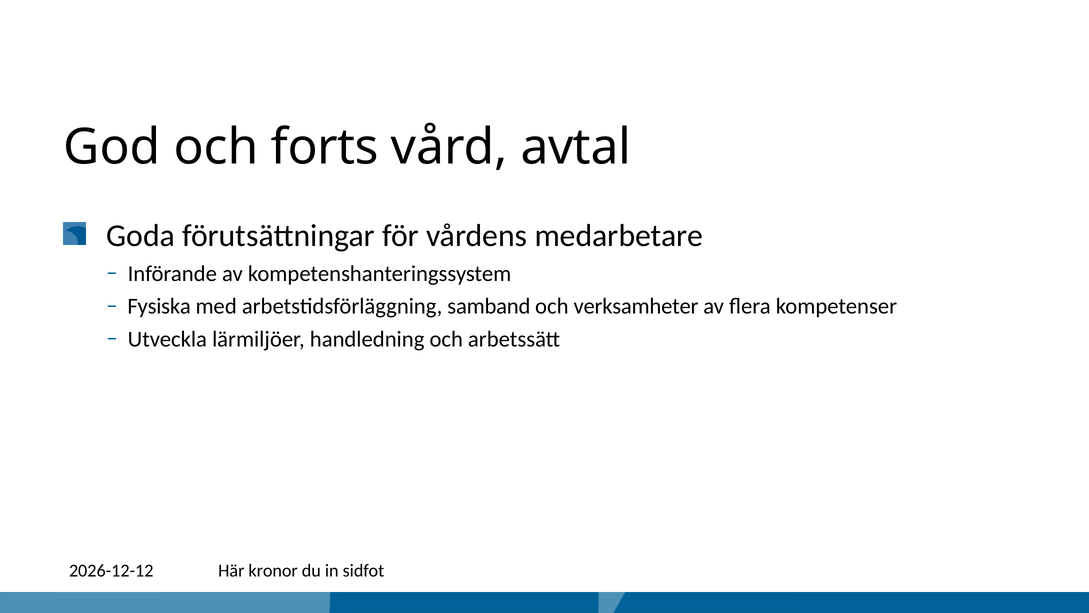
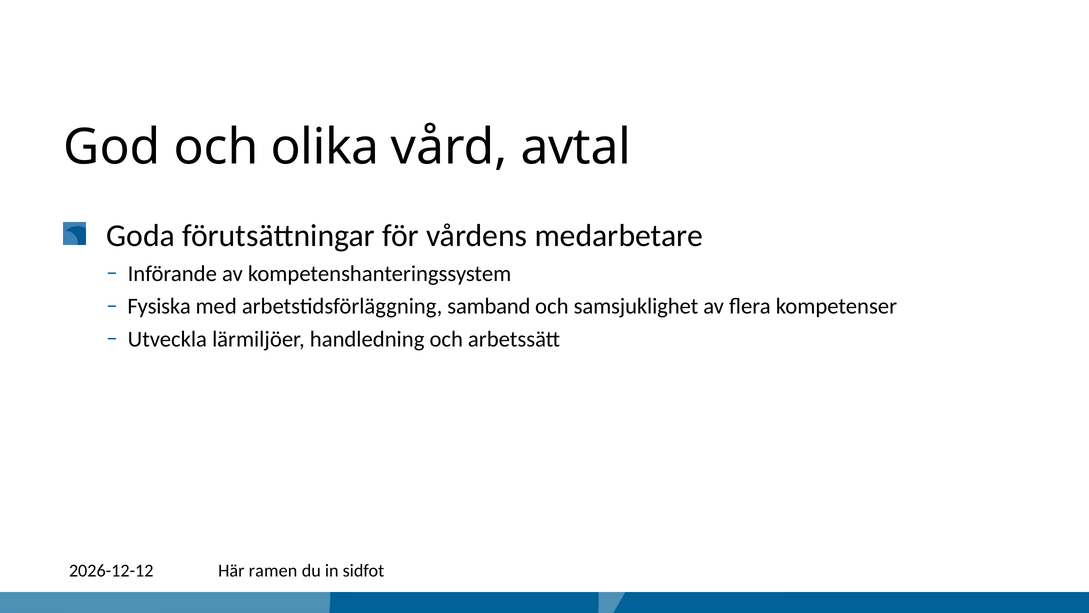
forts: forts -> olika (325, 147)
verksamheter: verksamheter -> samsjuklighet (636, 306)
kronor: kronor -> ramen (273, 570)
